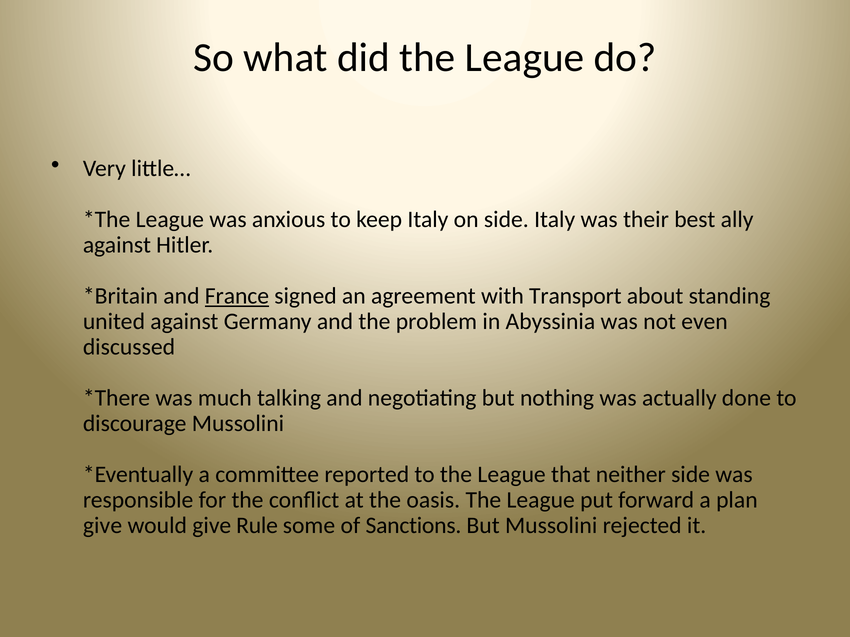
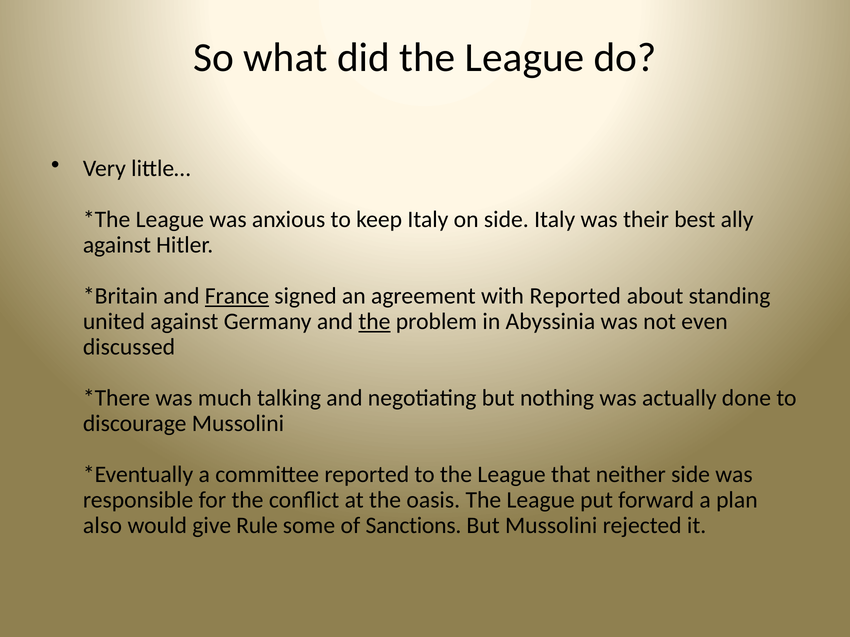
with Transport: Transport -> Reported (575, 296)
the underline: none -> present (374, 322)
give: give -> also (102, 526)
